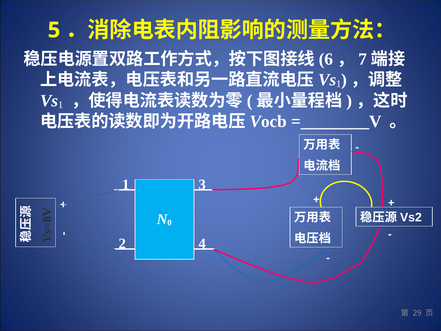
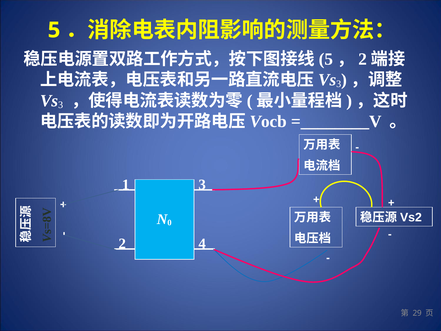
6: 6 -> 5 (326, 59)
7: 7 -> 2 (363, 59)
1: 1 -> 3 (339, 84)
1: 1 -> 3 (61, 105)
